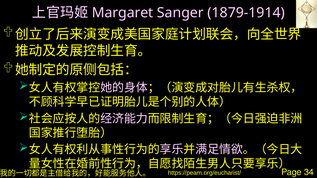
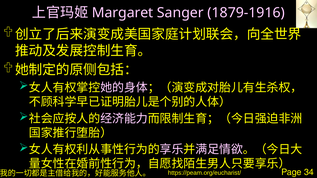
1879-1914: 1879-1914 -> 1879-1916 (246, 13)
